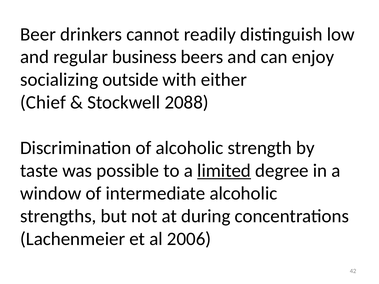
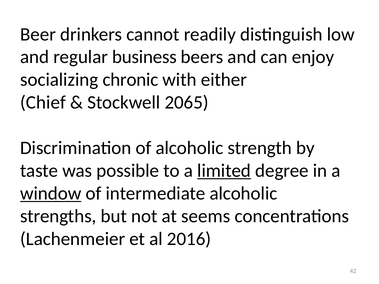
outside: outside -> chronic (130, 80)
2088: 2088 -> 2065 (187, 103)
window underline: none -> present (51, 193)
during: during -> seems (206, 216)
2006: 2006 -> 2016 (189, 239)
